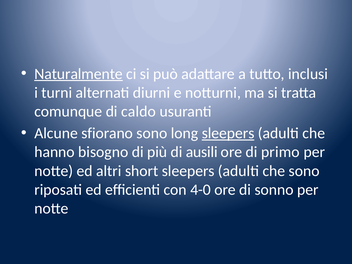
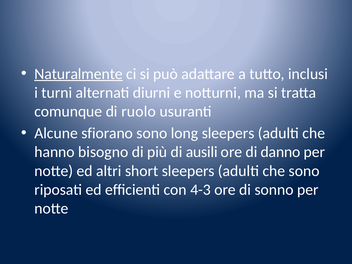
caldo: caldo -> ruolo (139, 111)
sleepers underline: present -> none (228, 133)
primo: primo -> danno (281, 152)
4-0: 4-0 -> 4-3 (201, 190)
